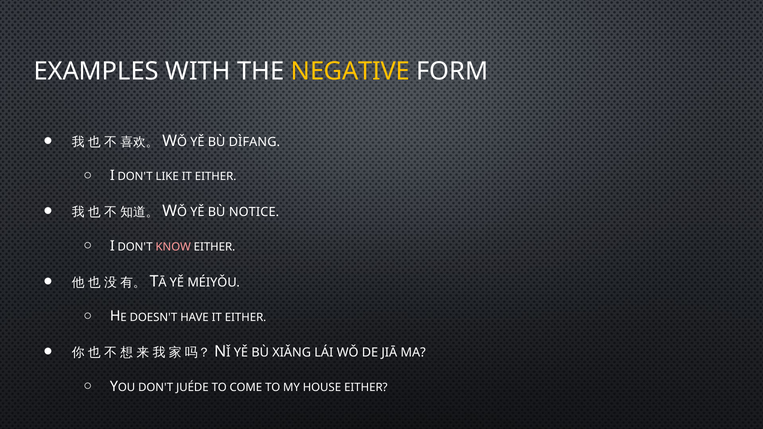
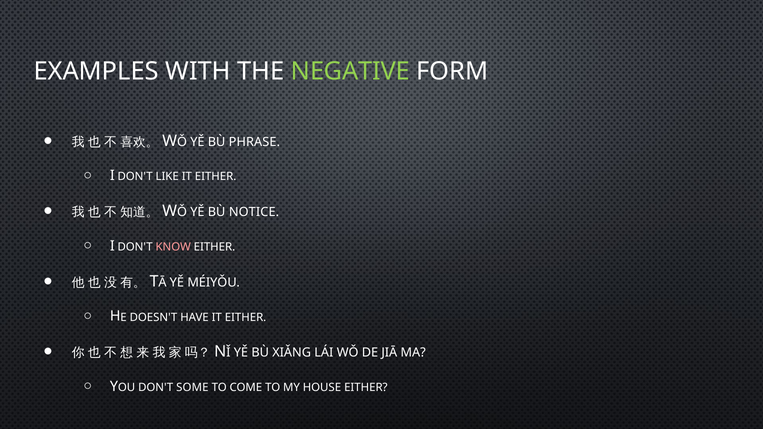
NEGATIVE colour: yellow -> light green (350, 71)
DÌFANG: DÌFANG -> PHRASE (254, 142)
JUÉDE: JUÉDE -> SOME (192, 388)
